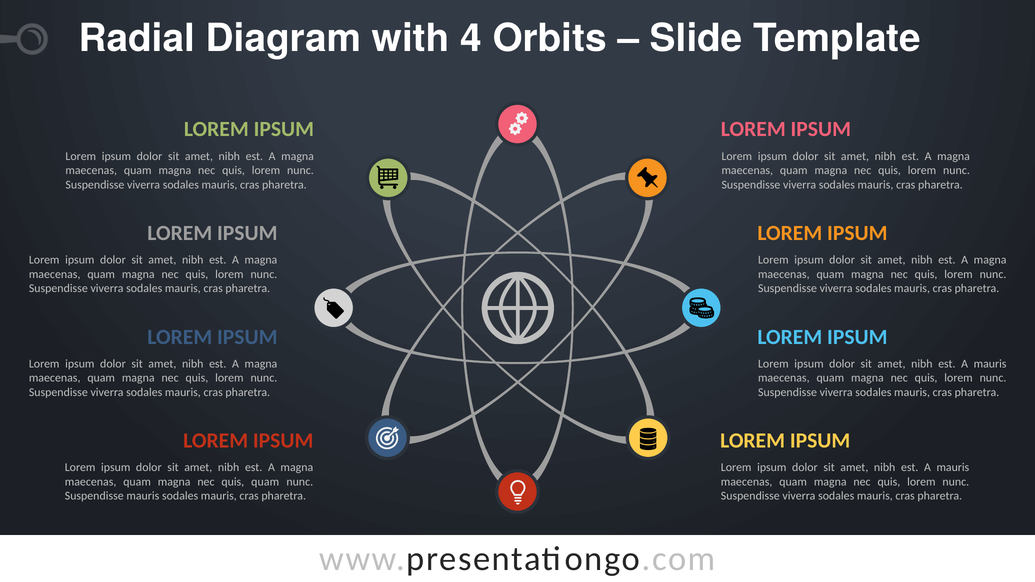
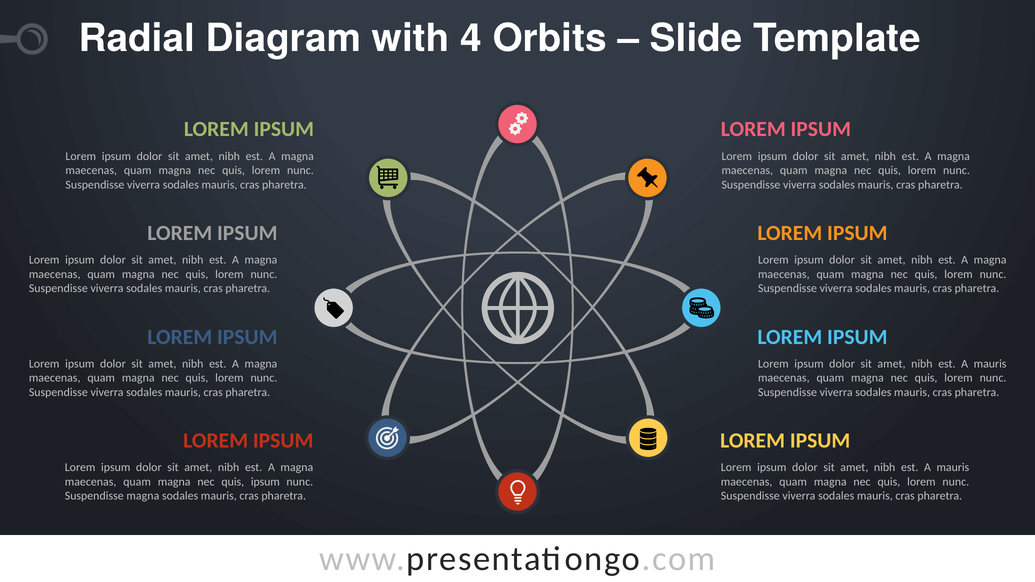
quis quam: quam -> ipsum (265, 482)
Suspendisse mauris: mauris -> magna (143, 496)
